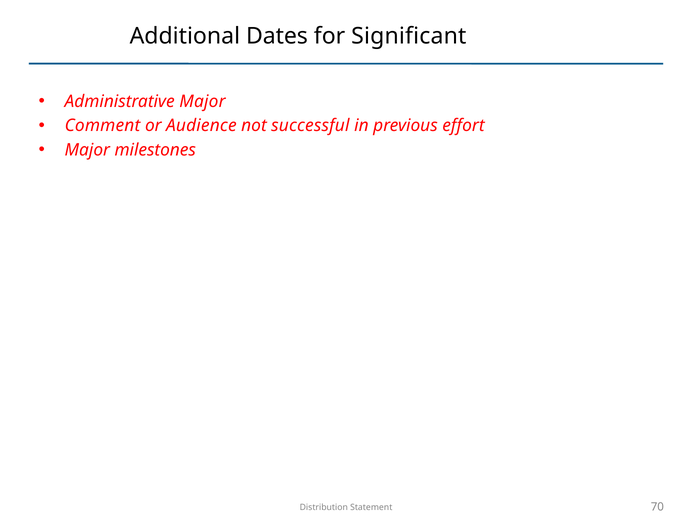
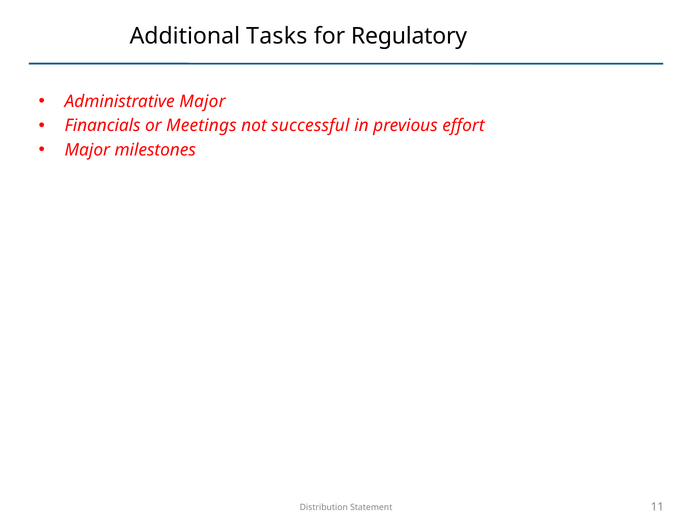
Dates: Dates -> Tasks (277, 36)
Significant: Significant -> Regulatory (409, 36)
Comment: Comment -> Financials (103, 126)
Audience: Audience -> Meetings (201, 126)
70: 70 -> 11 (657, 507)
